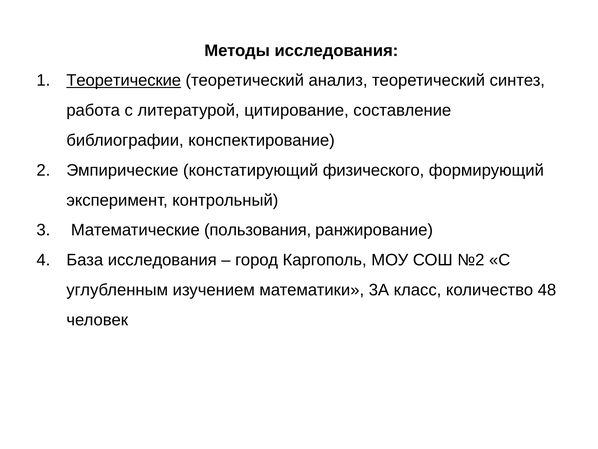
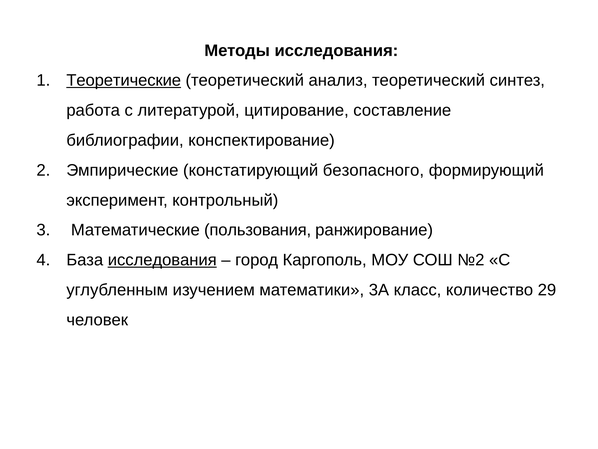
физического: физического -> безопасного (373, 170)
исследования underline: none -> present (162, 260)
48: 48 -> 29 (547, 290)
